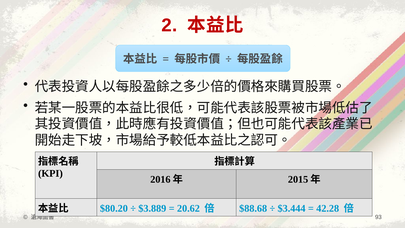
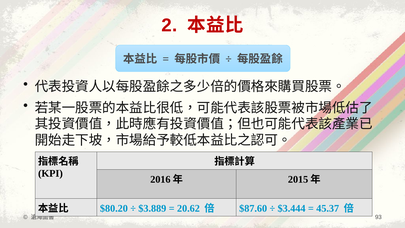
$88.68: $88.68 -> $87.60 (253, 208)
42.28: 42.28 -> 45.37 (328, 208)
